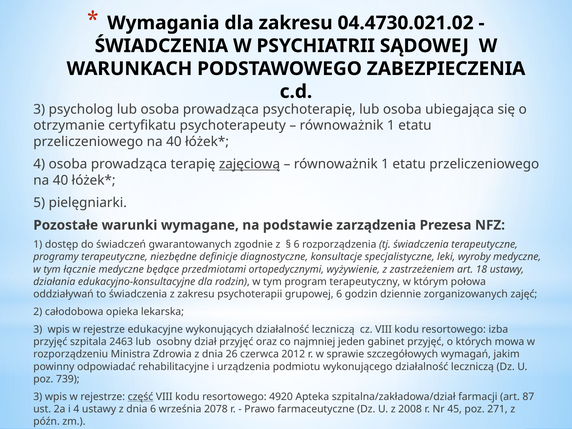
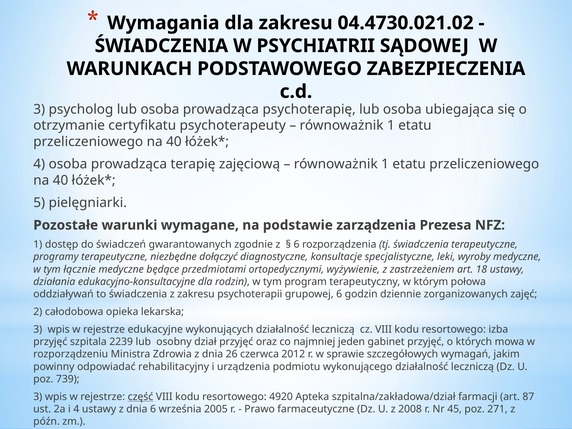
zajęciową underline: present -> none (250, 164)
definicje: definicje -> dołączyć (219, 257)
2463: 2463 -> 2239 (121, 342)
rehabilitacyjne: rehabilitacyjne -> rehabilitacyjny (174, 367)
2078: 2078 -> 2005 (216, 409)
